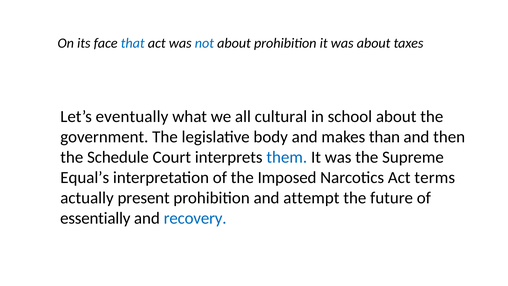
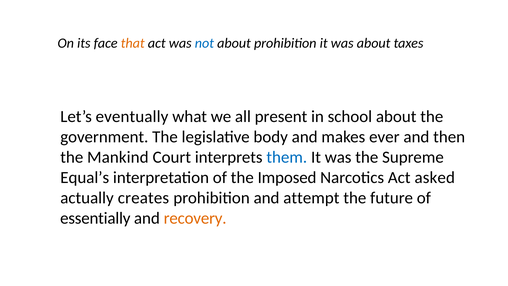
that colour: blue -> orange (133, 43)
cultural: cultural -> present (281, 116)
than: than -> ever (384, 137)
Schedule: Schedule -> Mankind (118, 157)
terms: terms -> asked (435, 177)
present: present -> creates (143, 198)
recovery colour: blue -> orange (195, 218)
